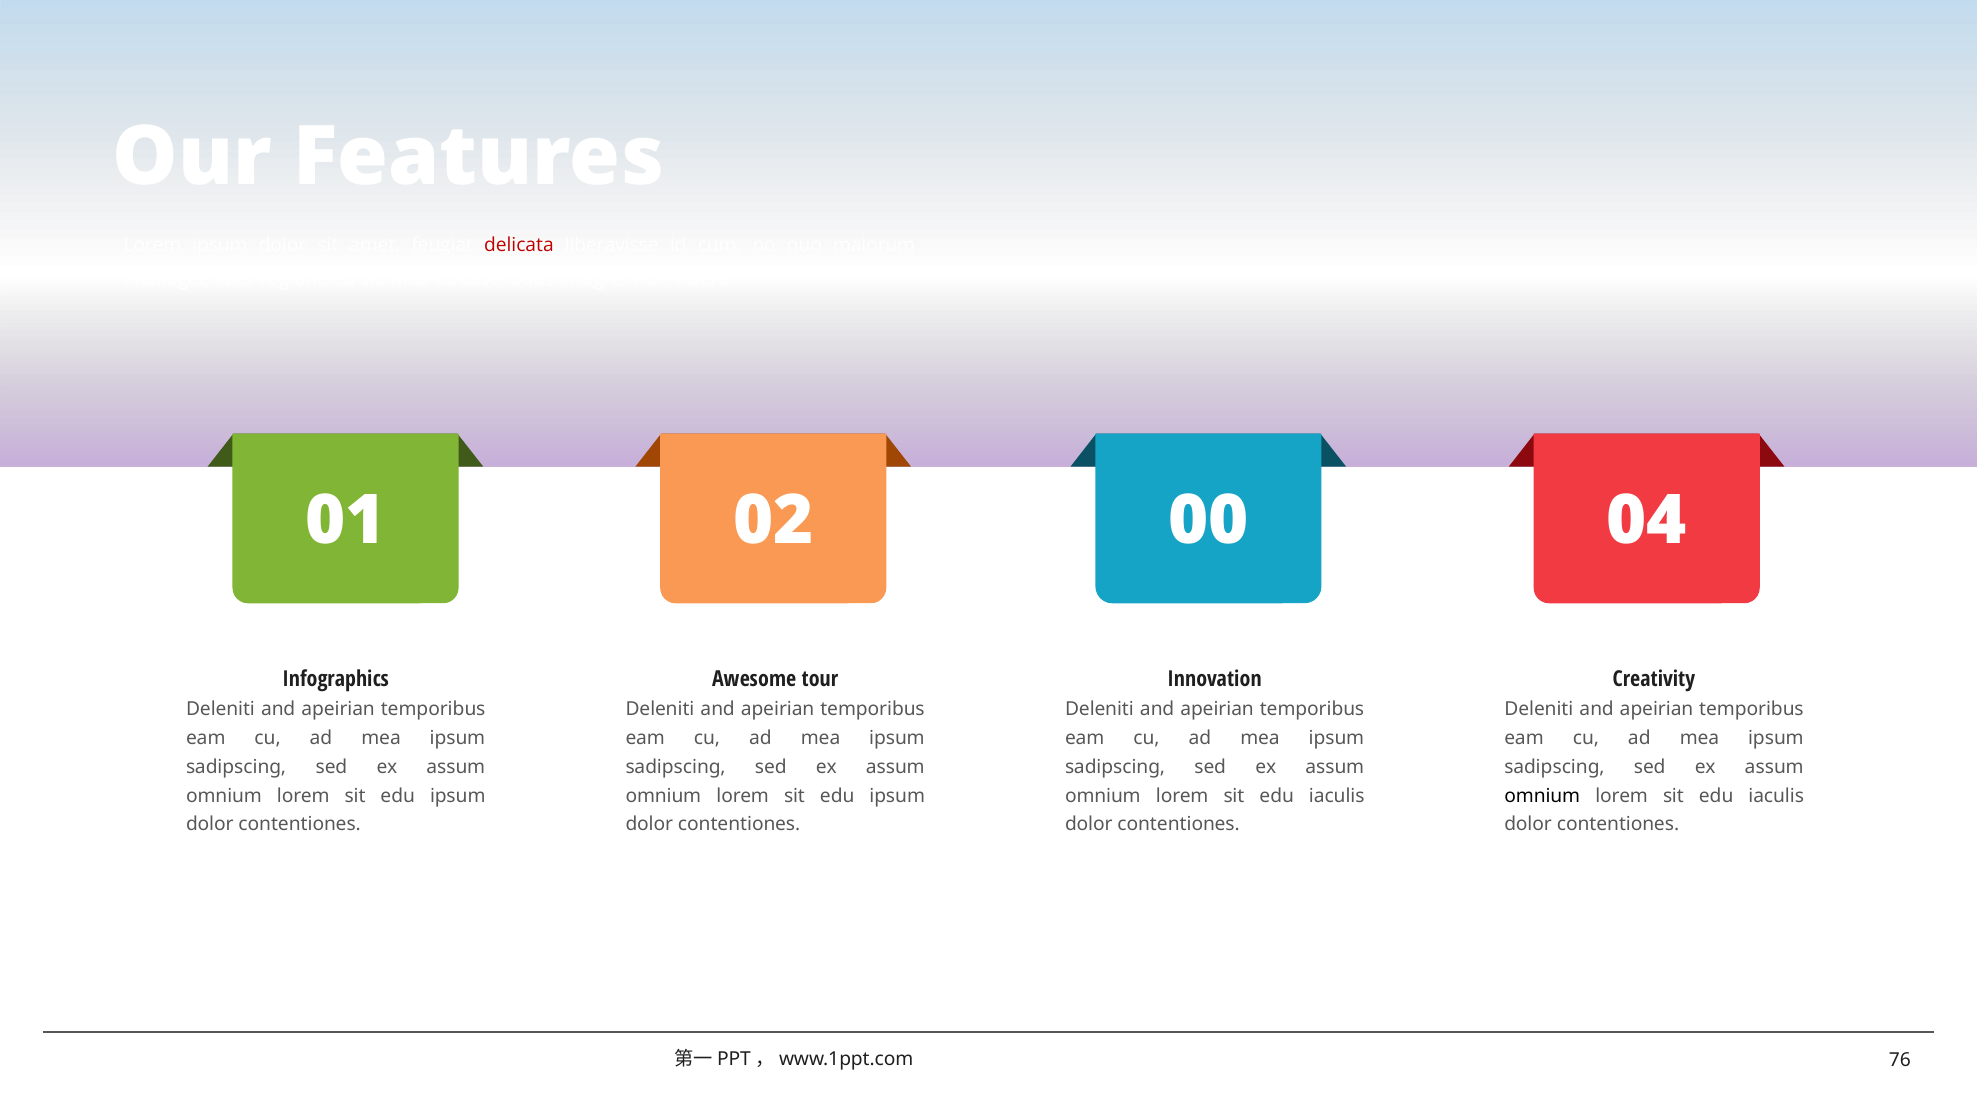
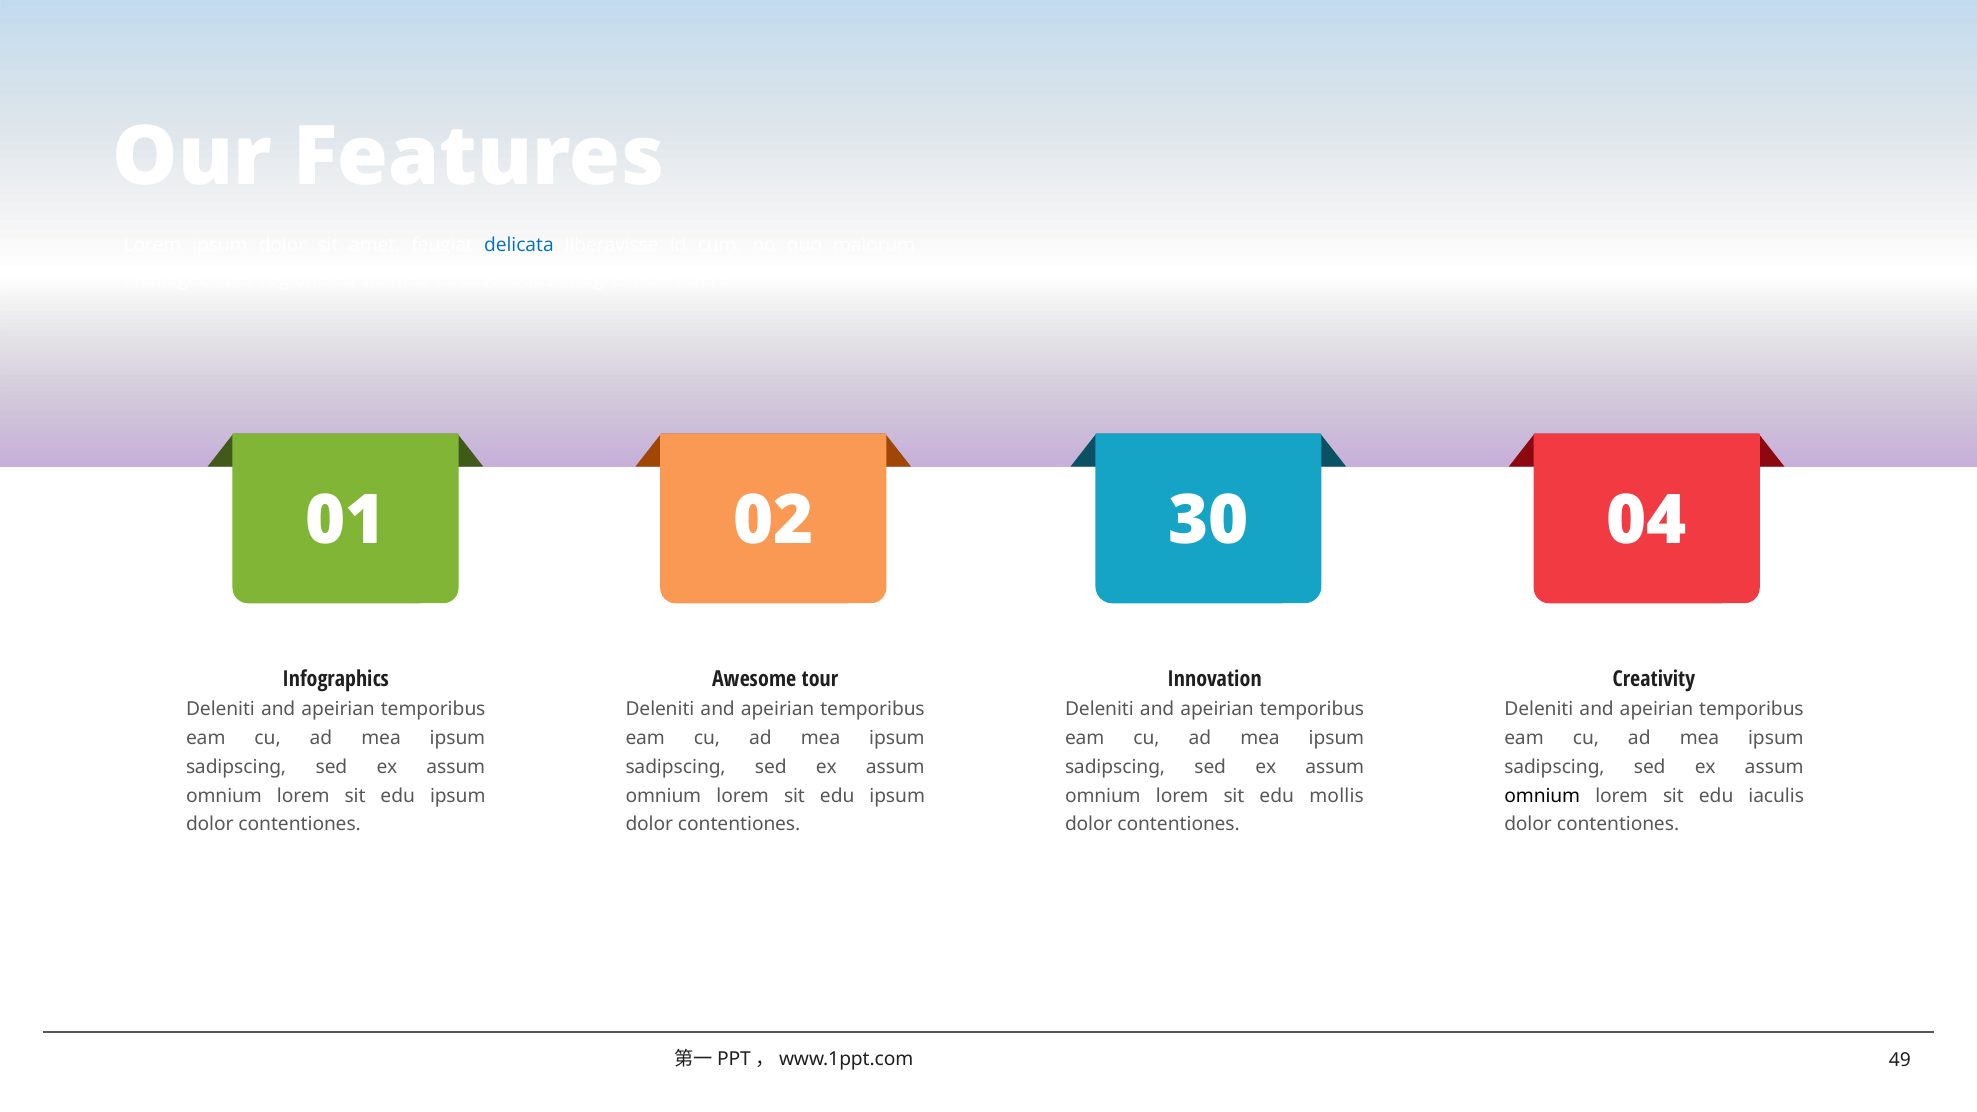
delicata colour: red -> blue (519, 245)
00: 00 -> 30 (1208, 521)
iaculis: iaculis -> mollis (1337, 796)
76: 76 -> 49 (1900, 1060)
